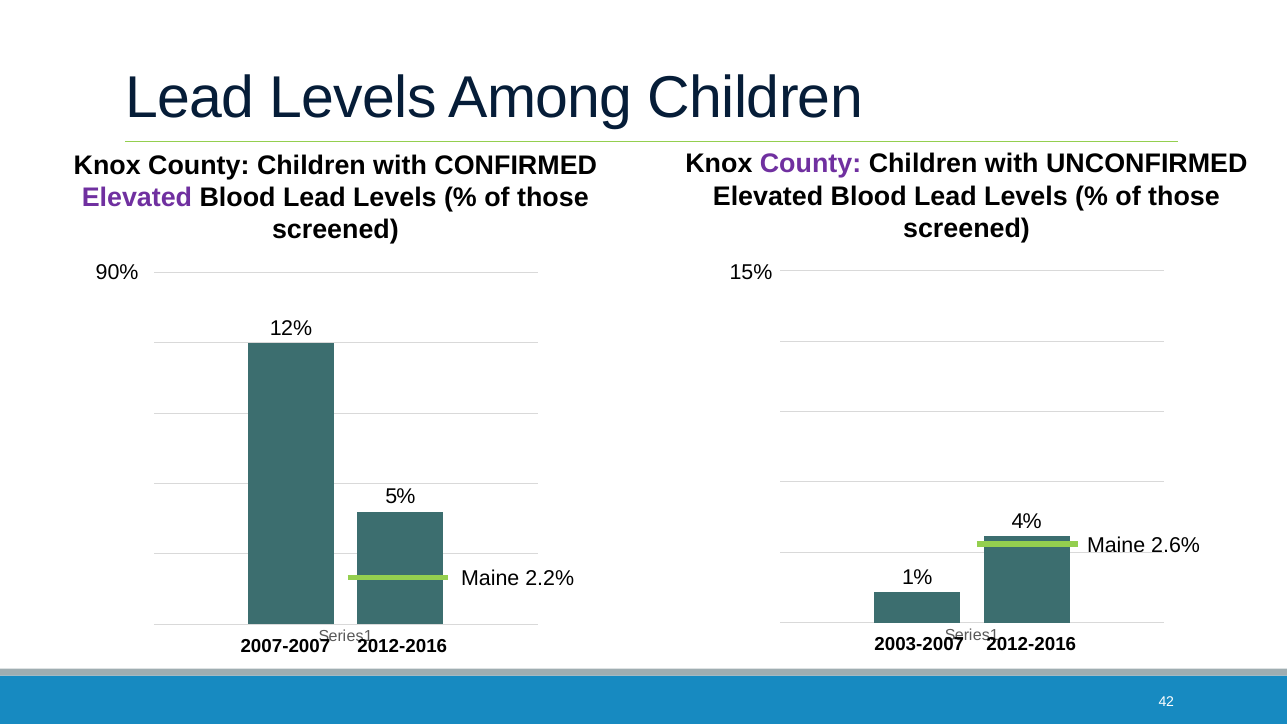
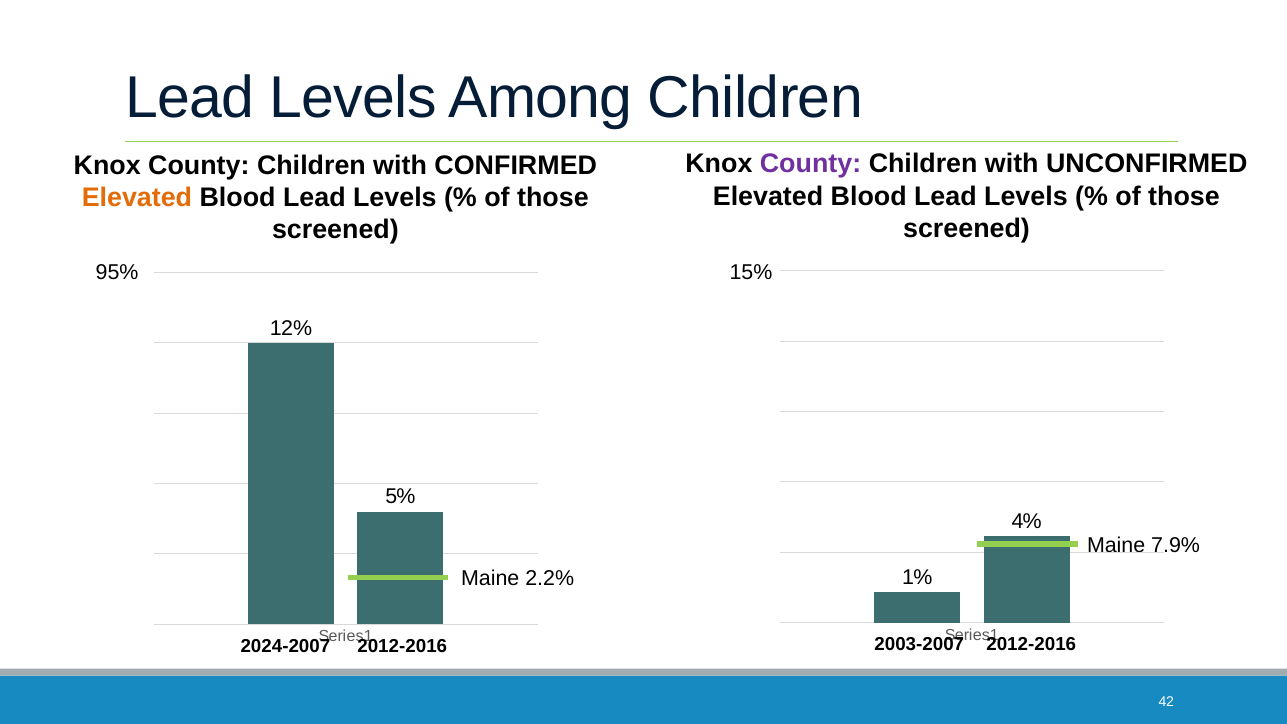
Elevated colour: purple -> orange (137, 198)
90%: 90% -> 95% (117, 272)
2.6%: 2.6% -> 7.9% (1176, 545)
2007-2007: 2007-2007 -> 2024-2007 (285, 646)
